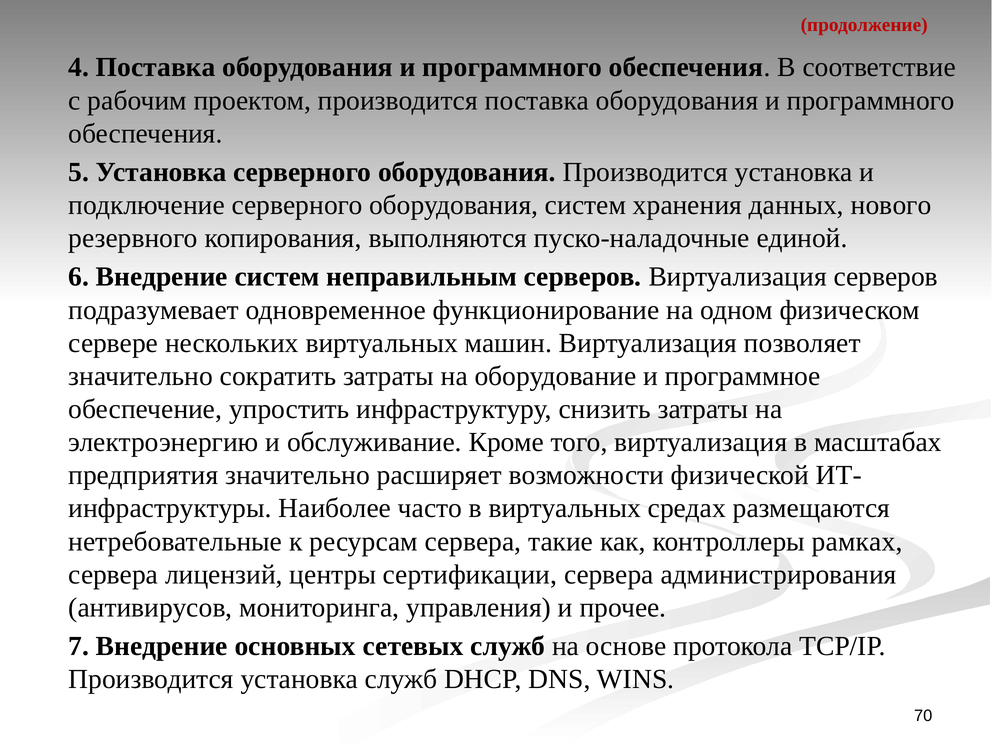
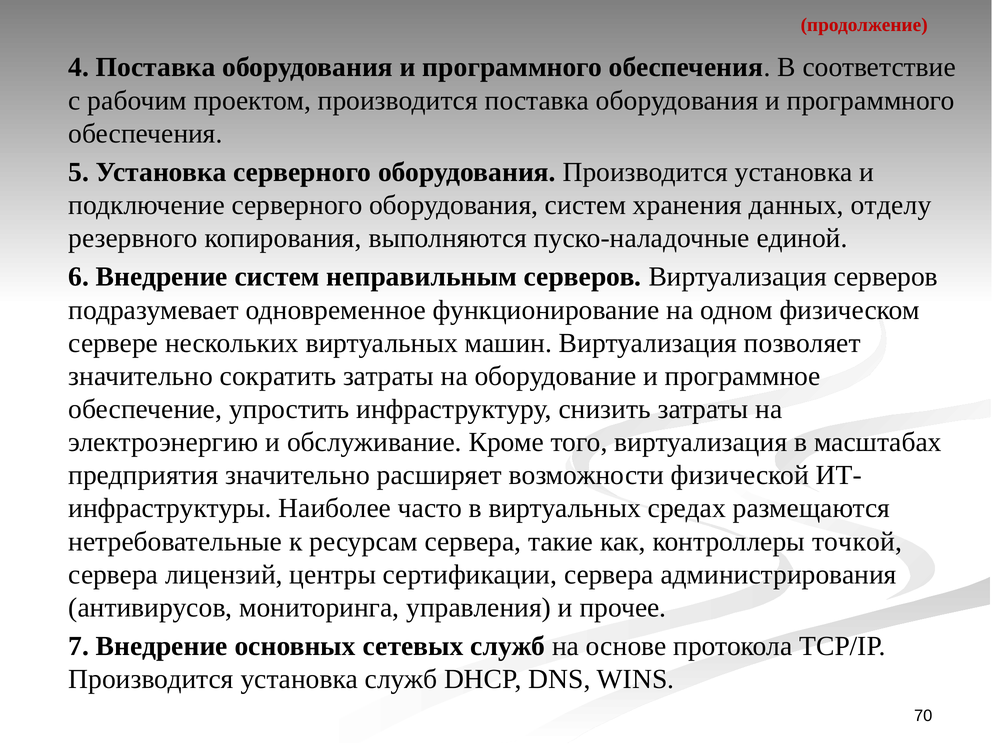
нового: нового -> отделу (891, 205)
рамках: рамках -> точкой (857, 541)
